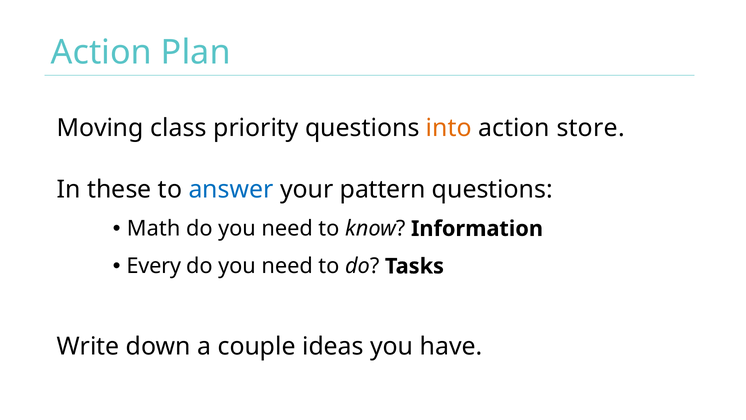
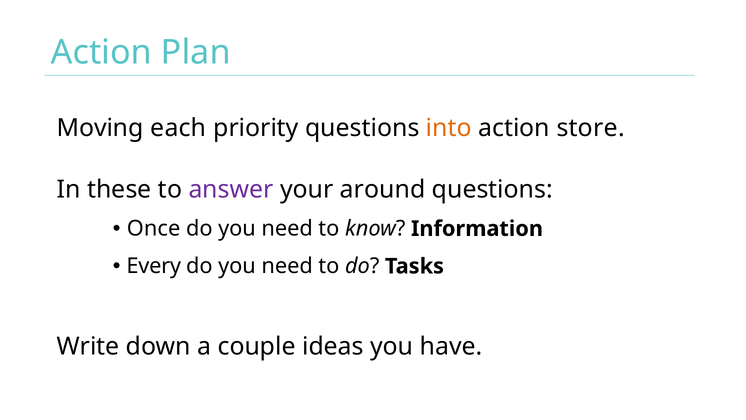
class: class -> each (178, 128)
answer colour: blue -> purple (231, 189)
pattern: pattern -> around (383, 189)
Math: Math -> Once (154, 229)
